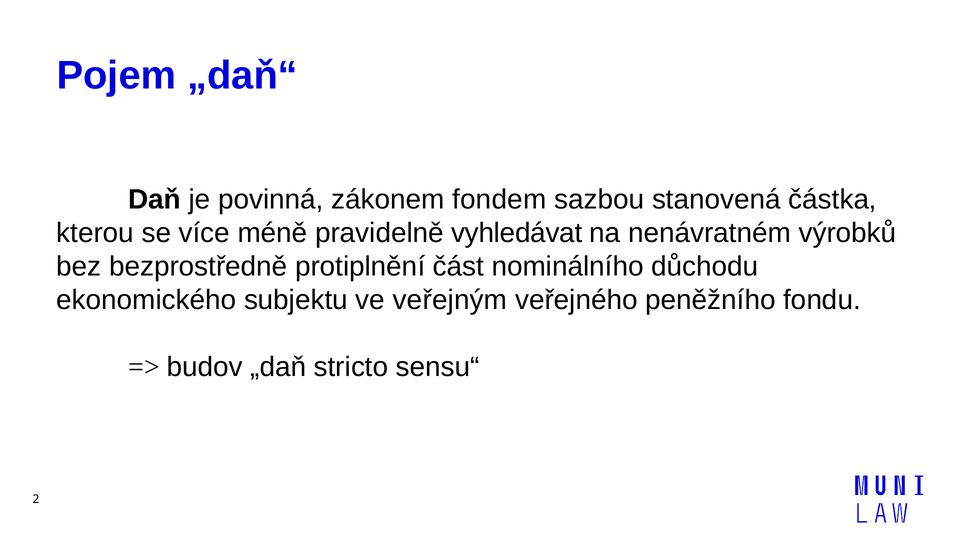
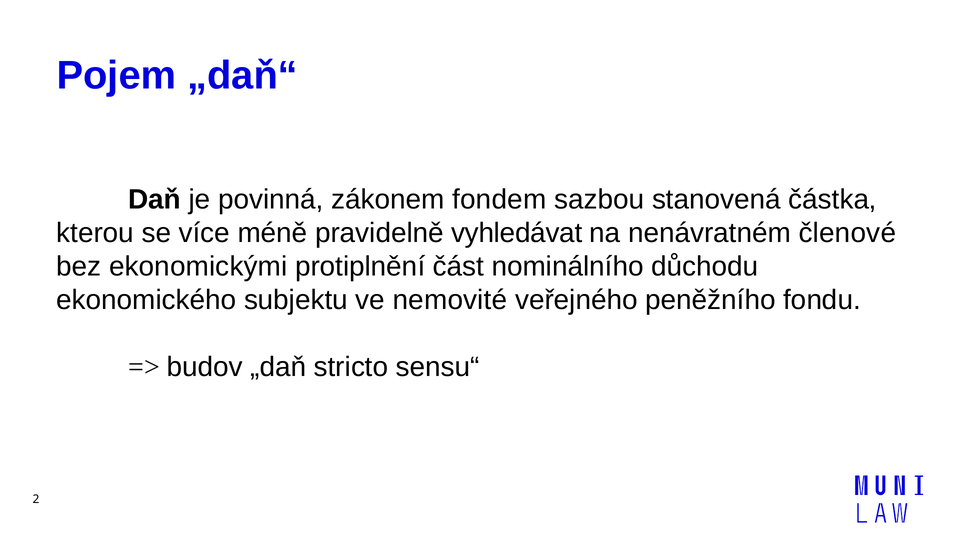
výrobků: výrobků -> členové (847, 233)
bezprostředně: bezprostředně -> ekonomickými (198, 266)
veřejným: veřejným -> nemovité (450, 300)
